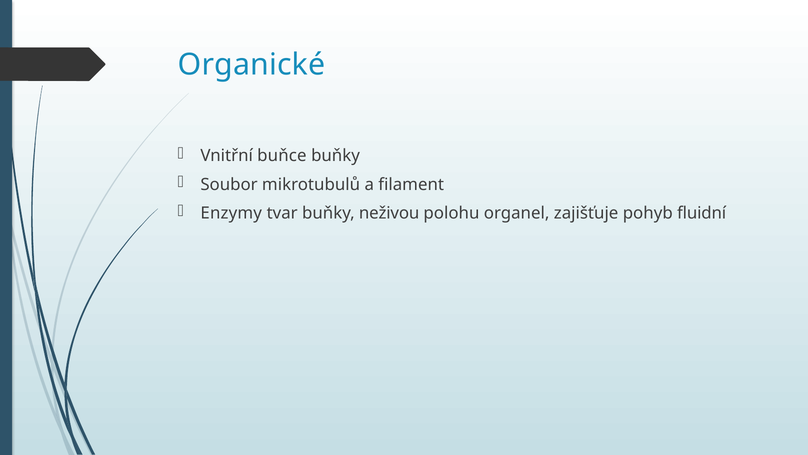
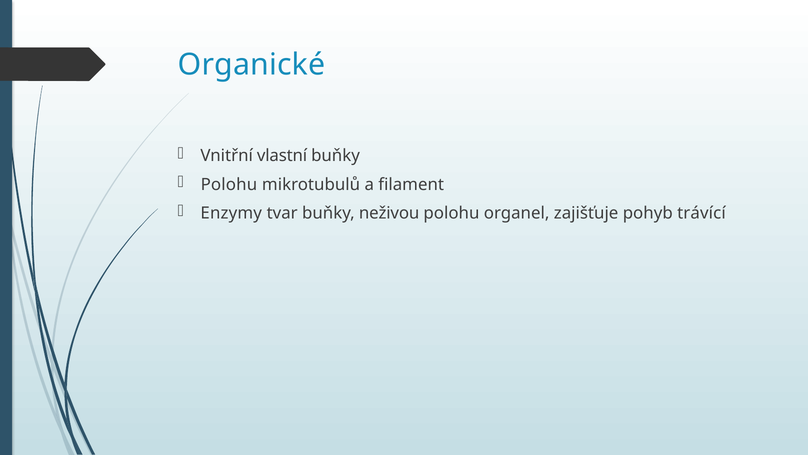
buňce: buňce -> vlastní (282, 156)
Soubor: Soubor -> Polohu (229, 184)
fluidní: fluidní -> trávící (701, 213)
